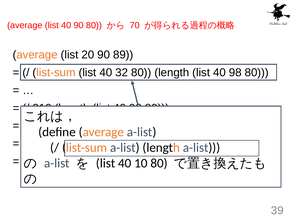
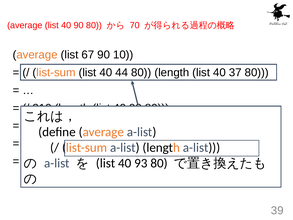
20: 20 -> 67 (88, 55)
89: 89 -> 10 (123, 55)
32: 32 -> 44 (122, 72)
98: 98 -> 37 (235, 72)
10: 10 -> 93 (141, 163)
